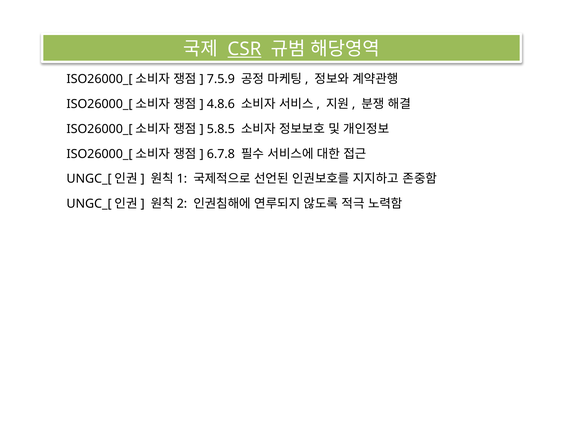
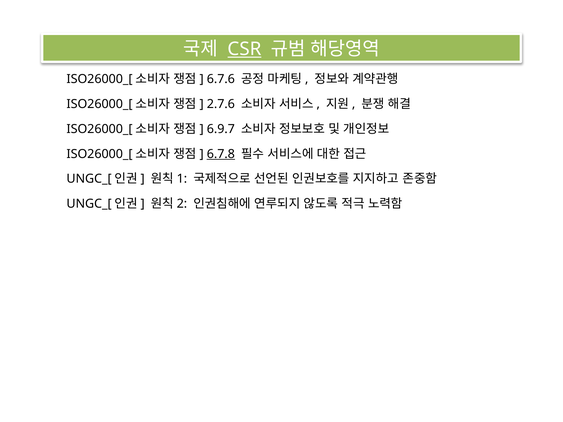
7.5.9: 7.5.9 -> 6.7.6 (221, 79)
4.8.6: 4.8.6 -> 2.7.6 (221, 104)
5.8.5: 5.8.5 -> 6.9.7 (221, 129)
6.7.8 underline: none -> present (221, 154)
